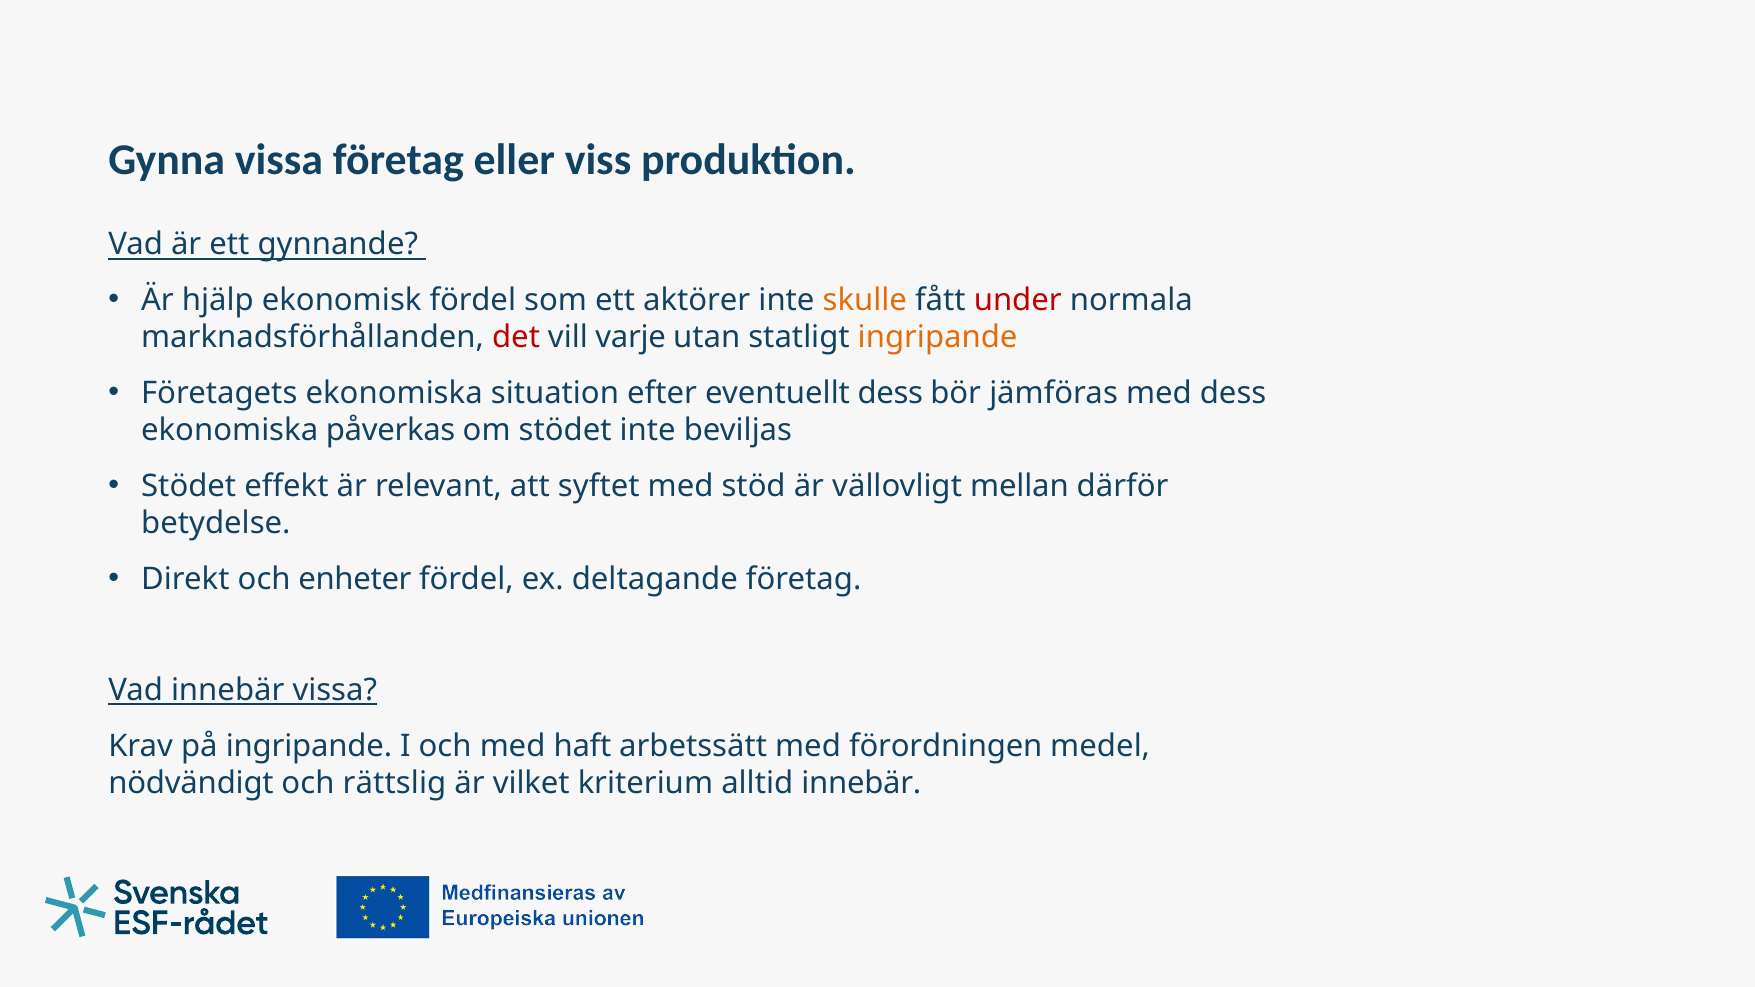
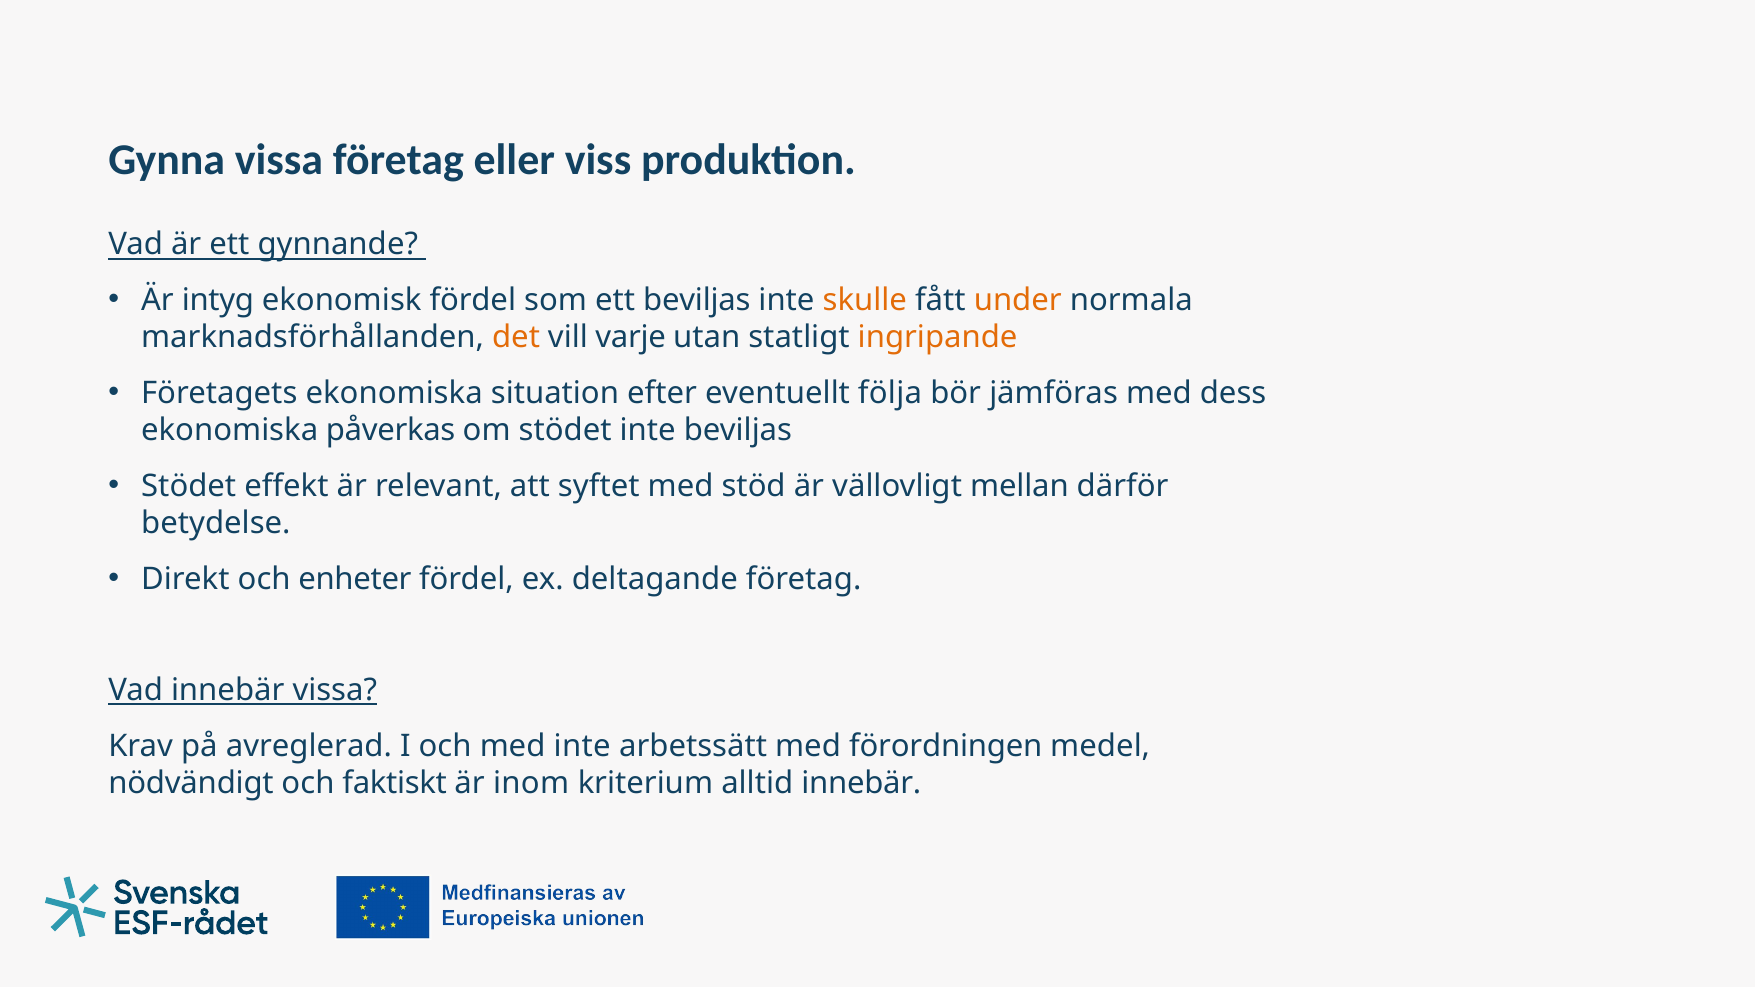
hjälp: hjälp -> intyg (218, 300)
ett aktörer: aktörer -> beviljas (697, 300)
under colour: red -> orange (1018, 300)
det colour: red -> orange (516, 338)
eventuellt dess: dess -> följa (890, 393)
på ingripande: ingripande -> avreglerad (309, 746)
med haft: haft -> inte (582, 746)
rättslig: rättslig -> faktiskt (395, 783)
vilket: vilket -> inom (531, 783)
